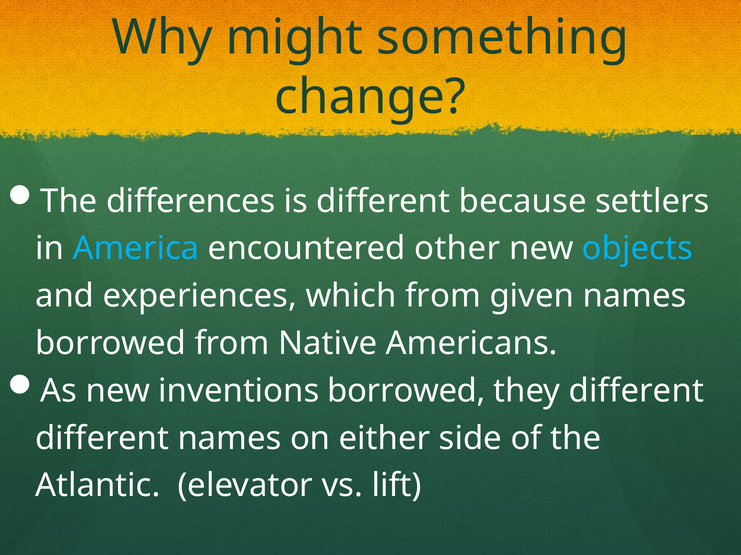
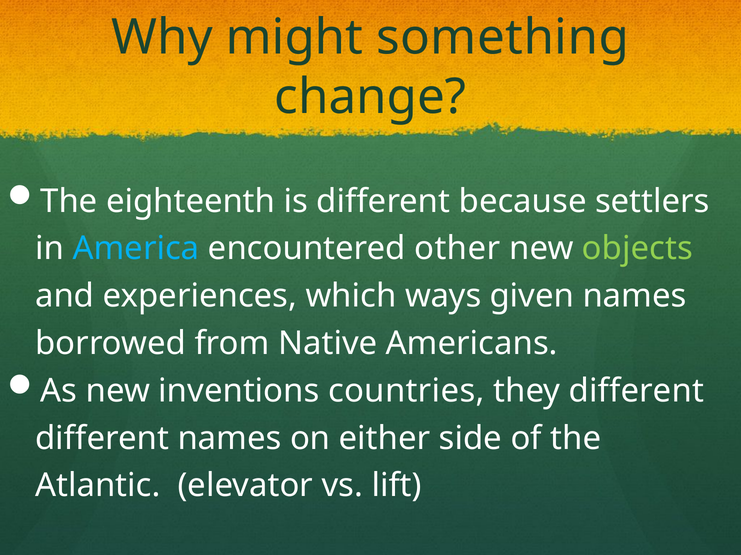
differences: differences -> eighteenth (191, 202)
objects colour: light blue -> light green (637, 249)
which from: from -> ways (443, 296)
inventions borrowed: borrowed -> countries (406, 391)
